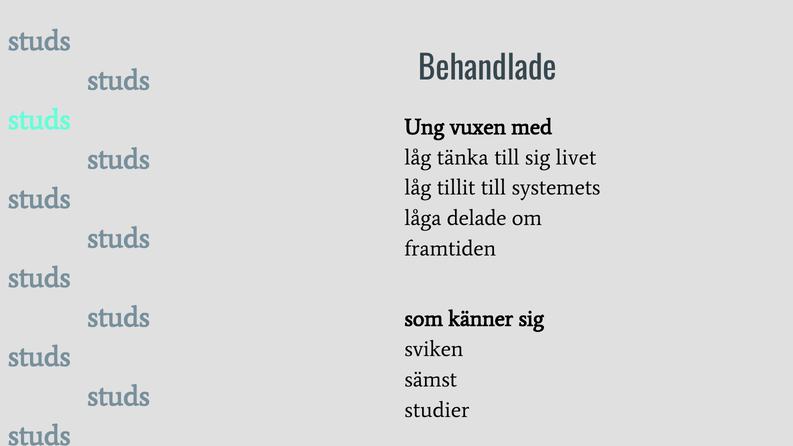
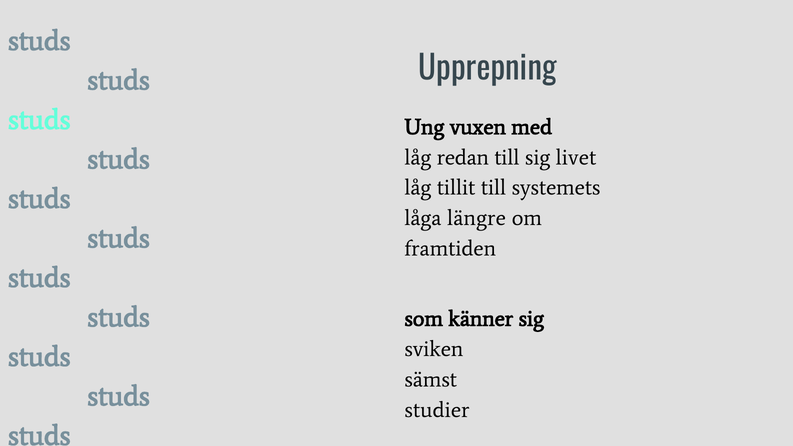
Behandlade: Behandlade -> Upprepning (488, 69)
tänka: tänka -> redan (463, 157)
delade: delade -> längre (476, 218)
